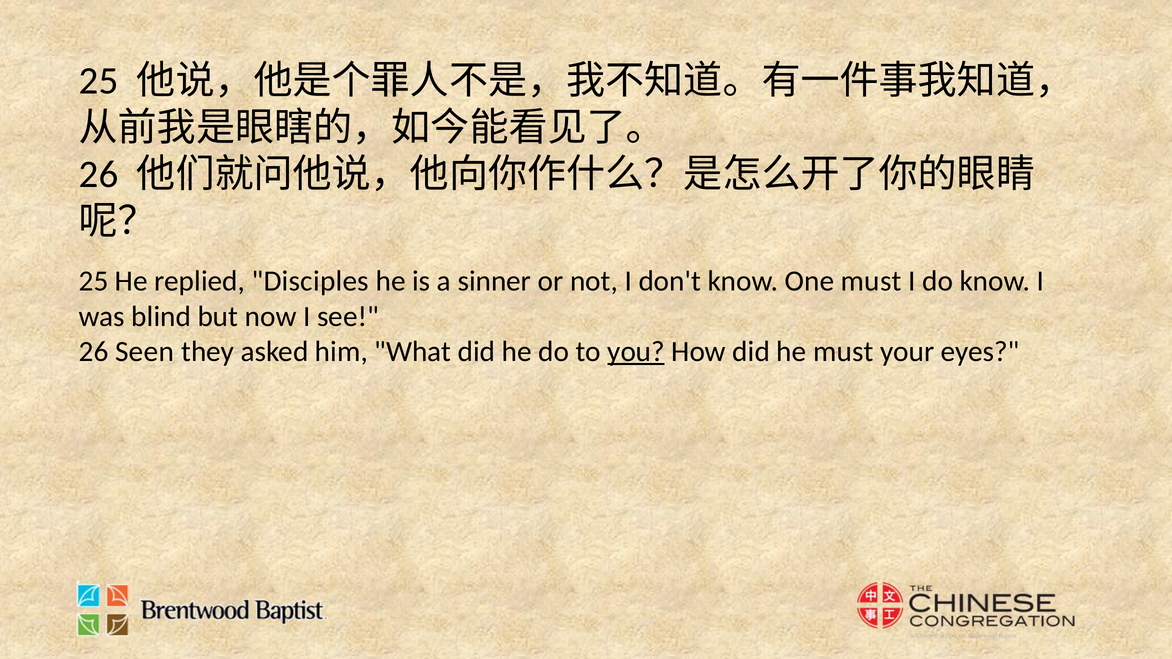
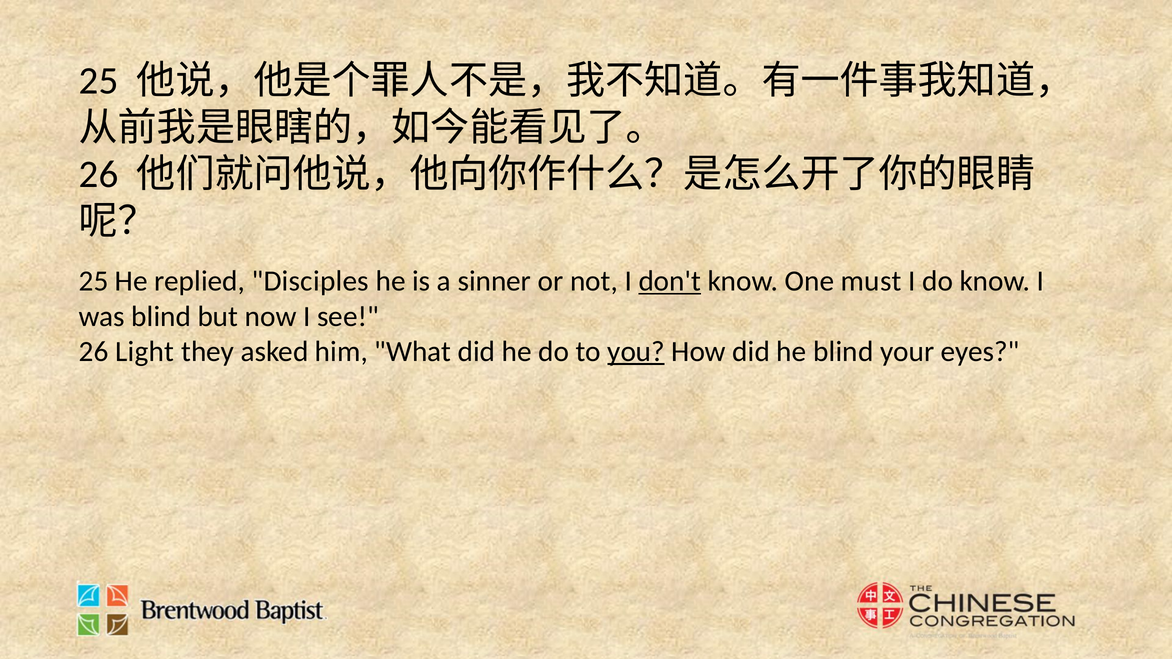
don't underline: none -> present (670, 281)
Seen: Seen -> Light (145, 352)
he must: must -> blind (843, 352)
